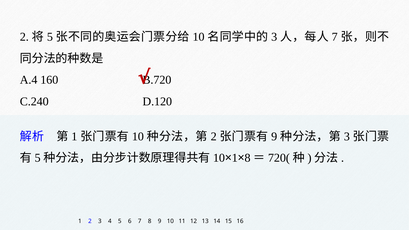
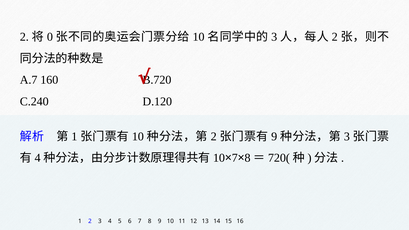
5: 5 -> 0 (50, 37)
7: 7 -> 2 (335, 37)
A.4: A.4 -> A.7 (29, 80)
5: 5 -> 4 (38, 158)
1: 1 -> 7 (235, 158)
